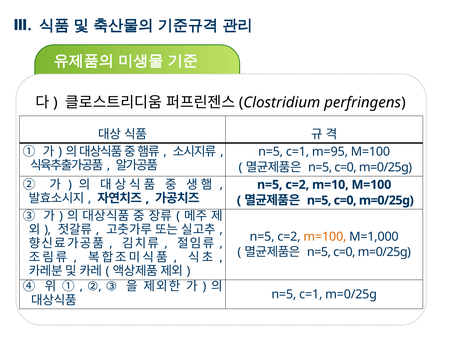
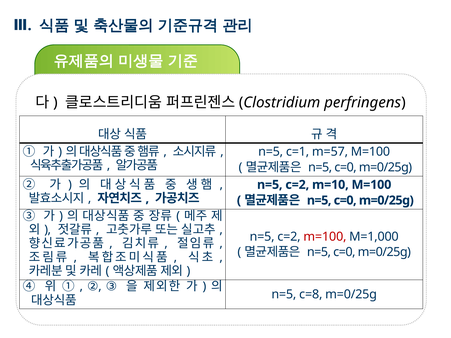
m=95: m=95 -> m=57 (330, 152)
m=100 colour: orange -> red (325, 237)
c=1: c=1 -> c=8 (311, 295)
